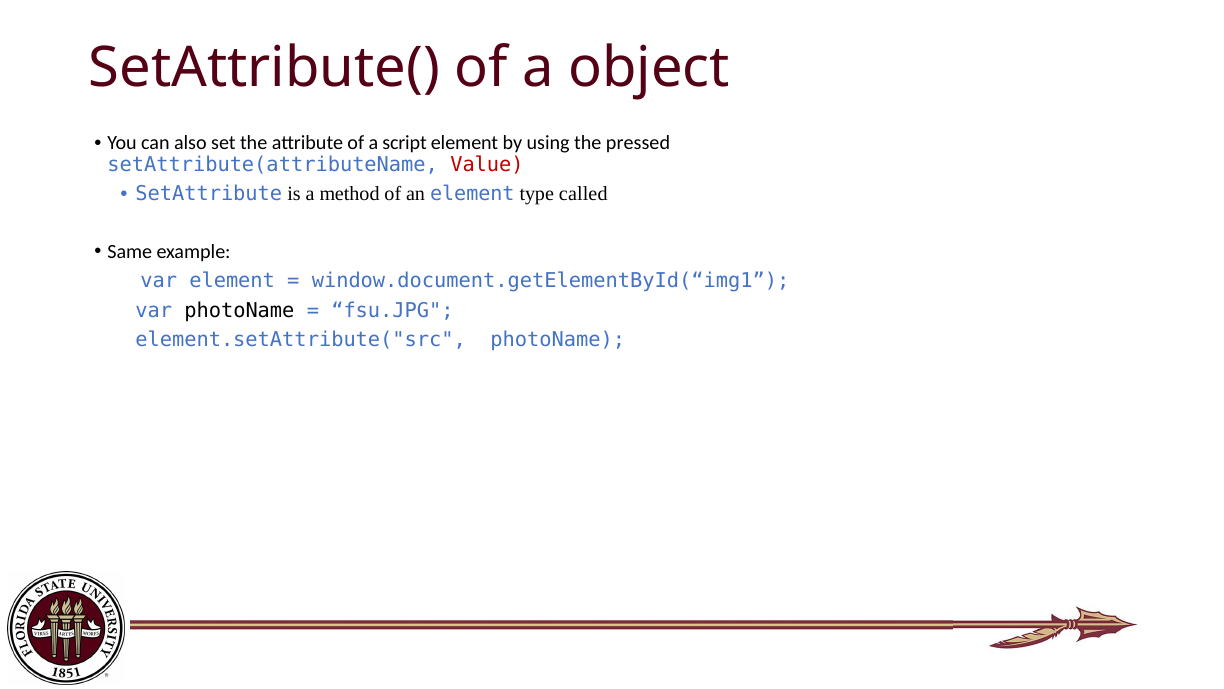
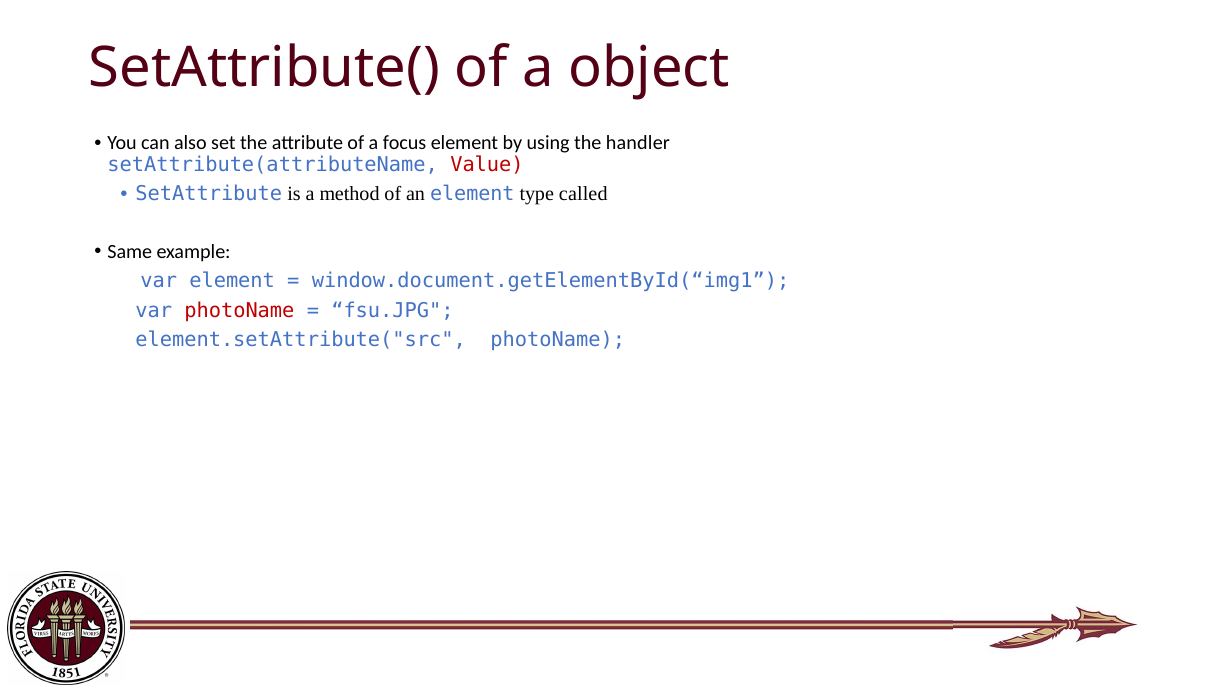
script: script -> focus (405, 143)
pressed: pressed -> handler (638, 143)
photoName colour: black -> red (239, 310)
